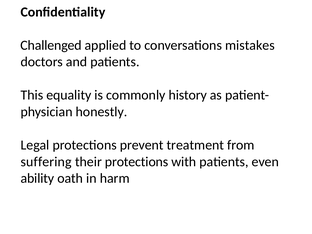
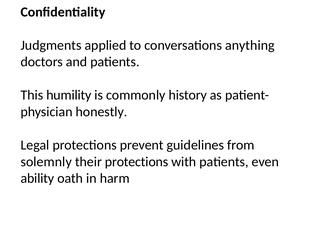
Challenged: Challenged -> Judgments (51, 45)
mistakes: mistakes -> anything (250, 45)
equality: equality -> humility (69, 95)
treatment: treatment -> guidelines (195, 145)
suffering: suffering -> solemnly (46, 162)
